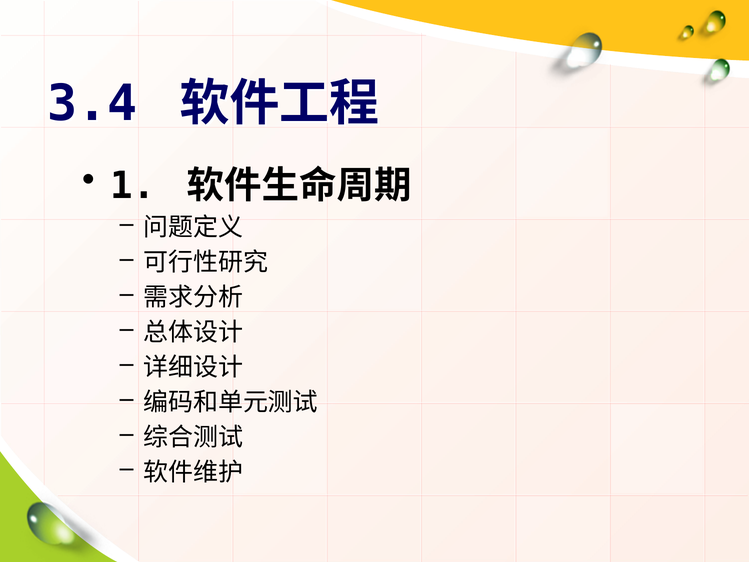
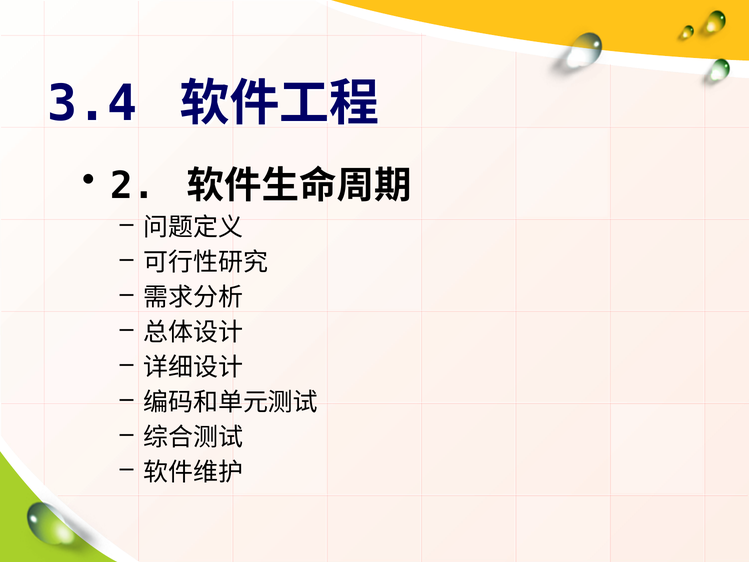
1: 1 -> 2 (133, 186)
